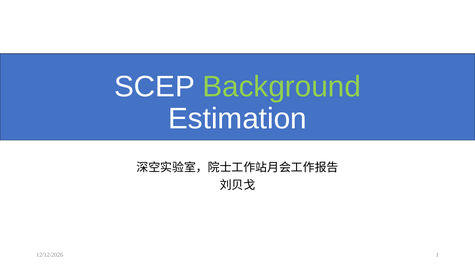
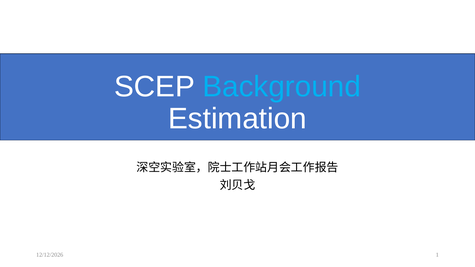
Background colour: light green -> light blue (282, 87)
